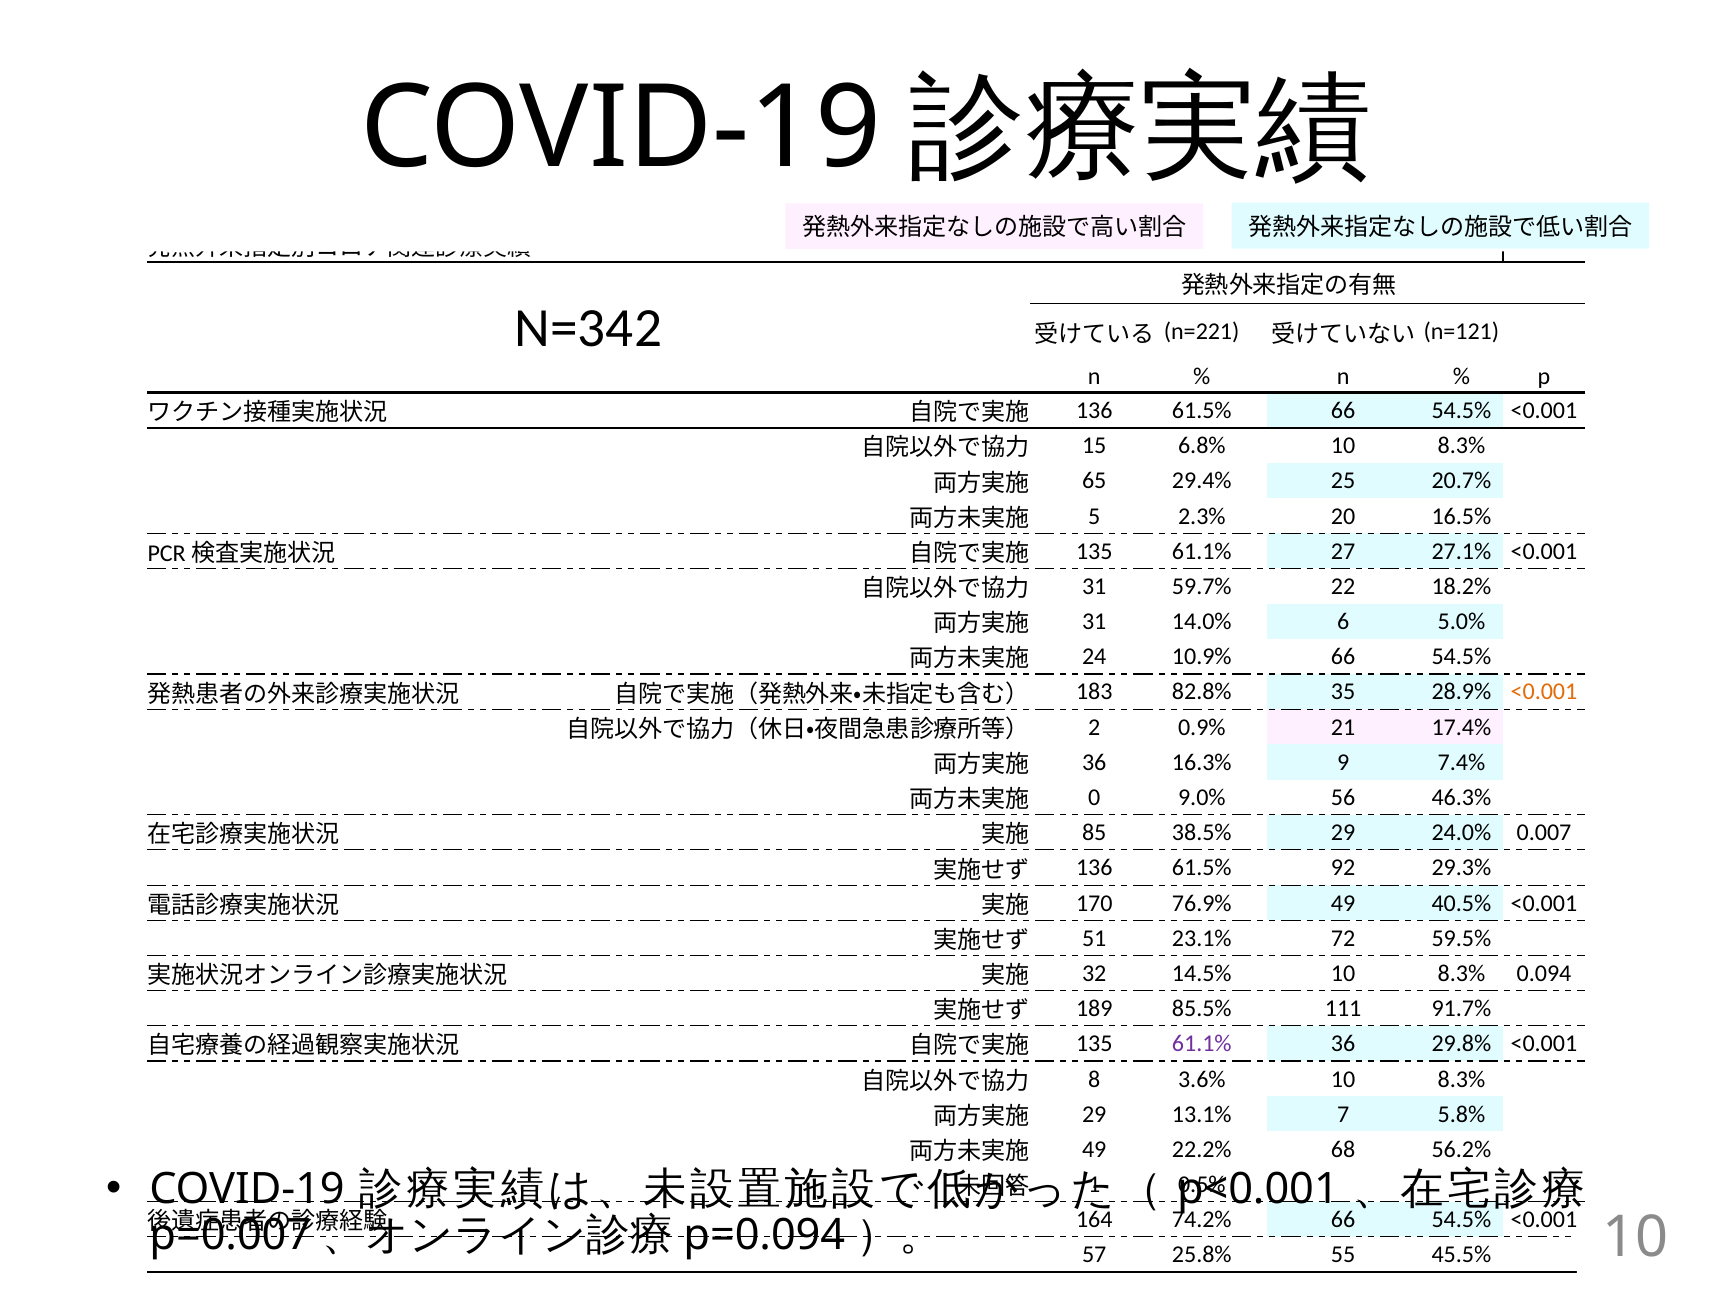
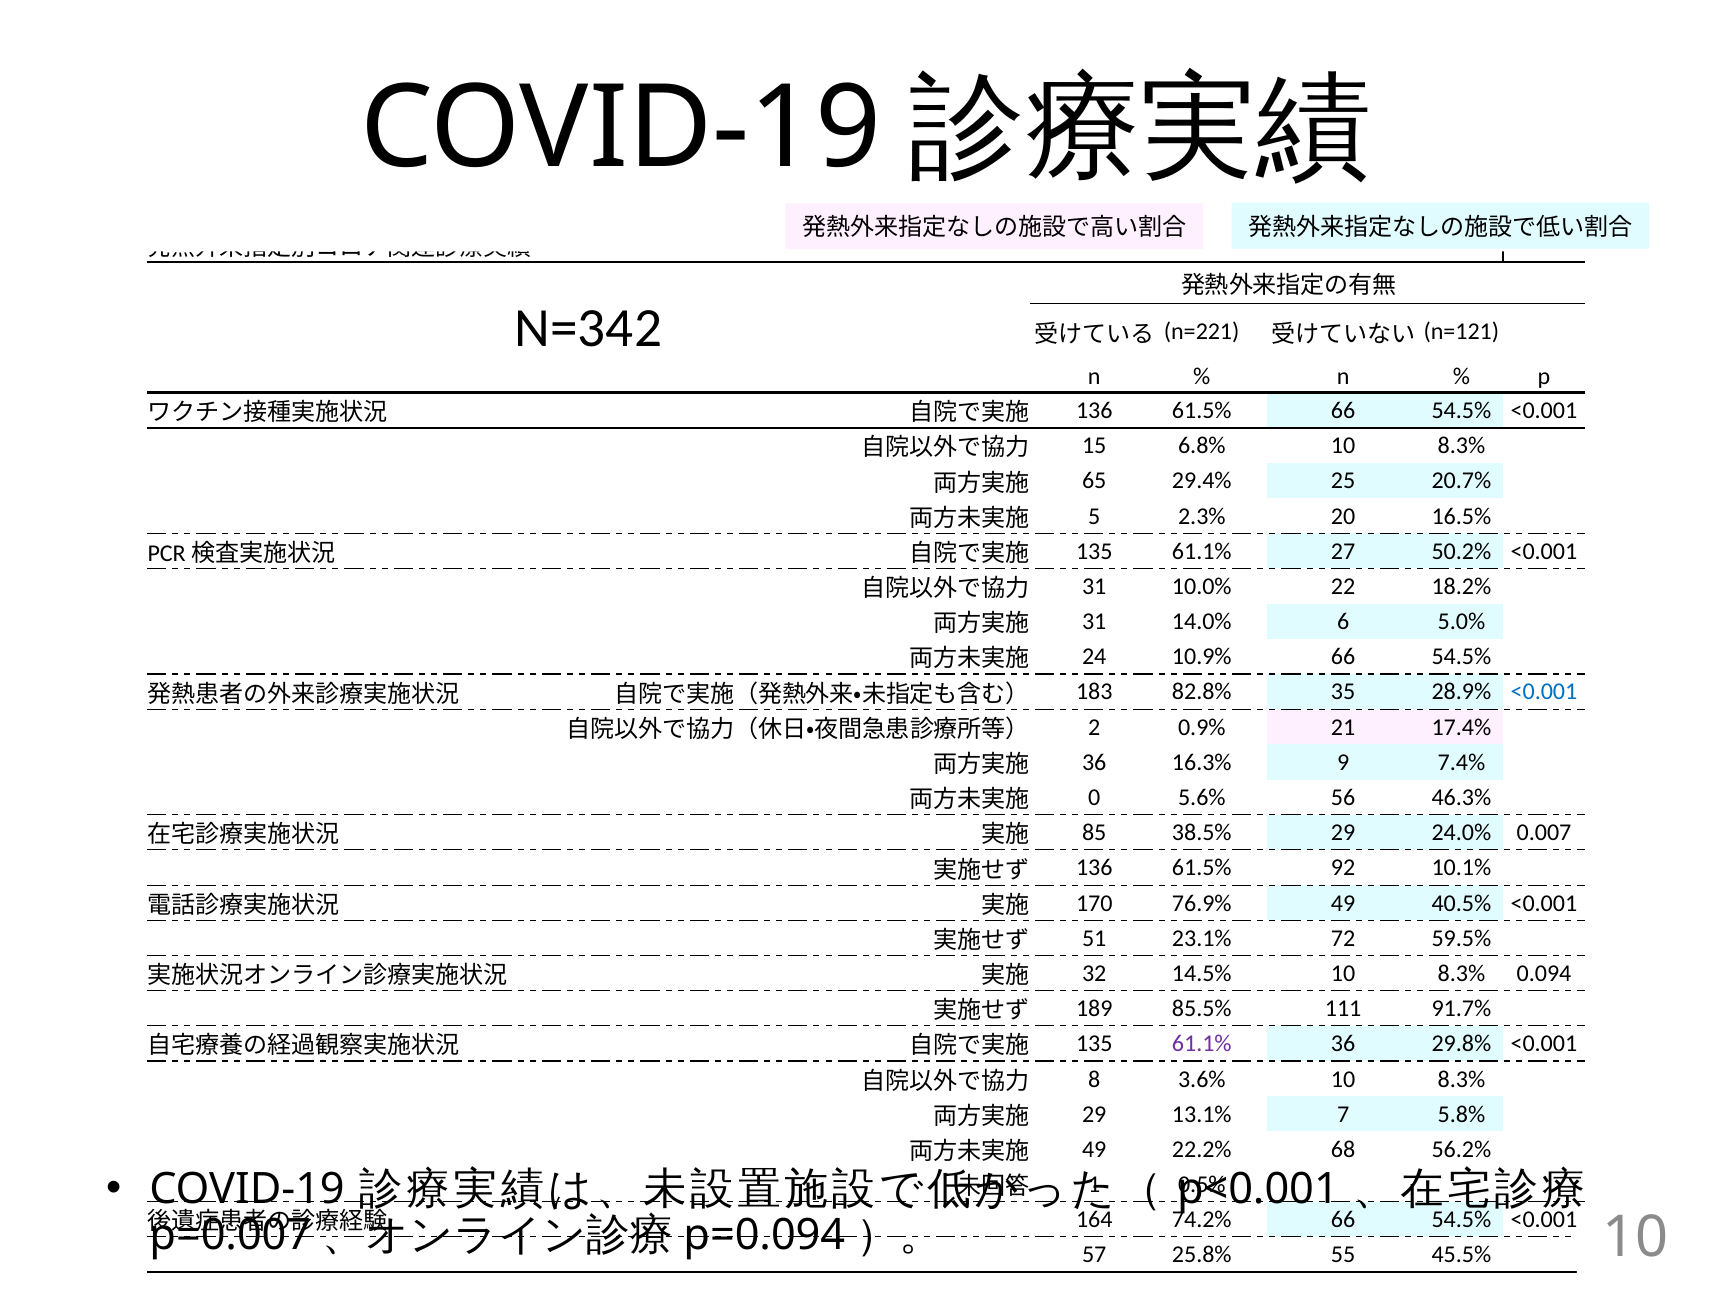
27.1%: 27.1% -> 50.2% (1461, 551)
59.7%: 59.7% -> 10.0% (1202, 586)
<0.001 colour: orange -> blue (1544, 692)
9.0%: 9.0% -> 5.6% (1202, 798)
29.3%: 29.3% -> 10.1% (1461, 868)
